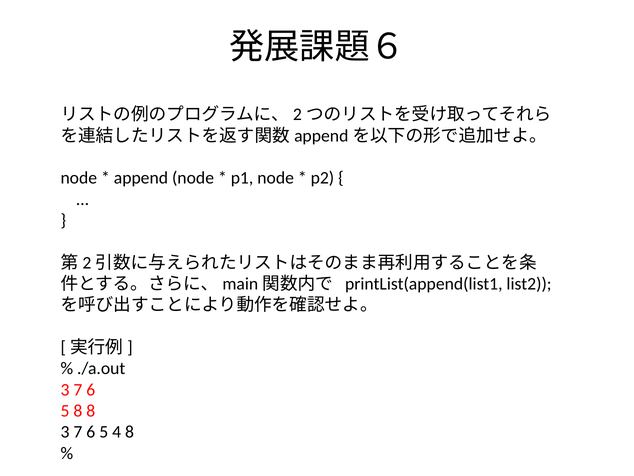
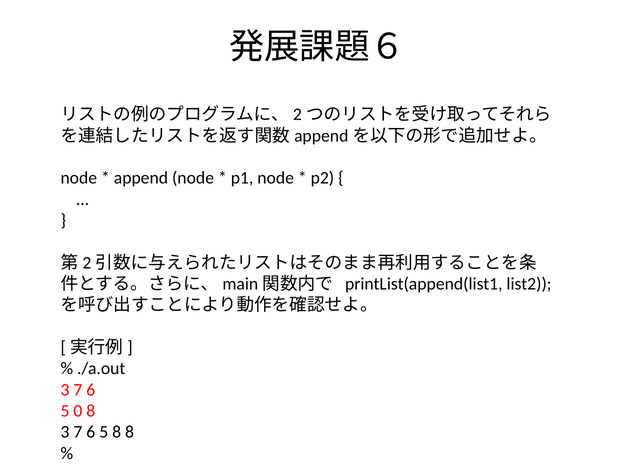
5 8: 8 -> 0 (78, 410)
5 4: 4 -> 8 (117, 432)
